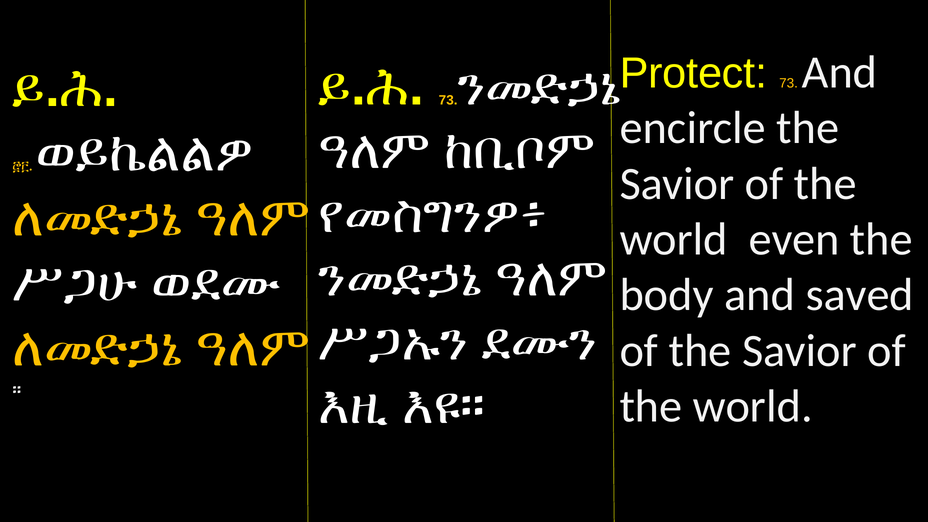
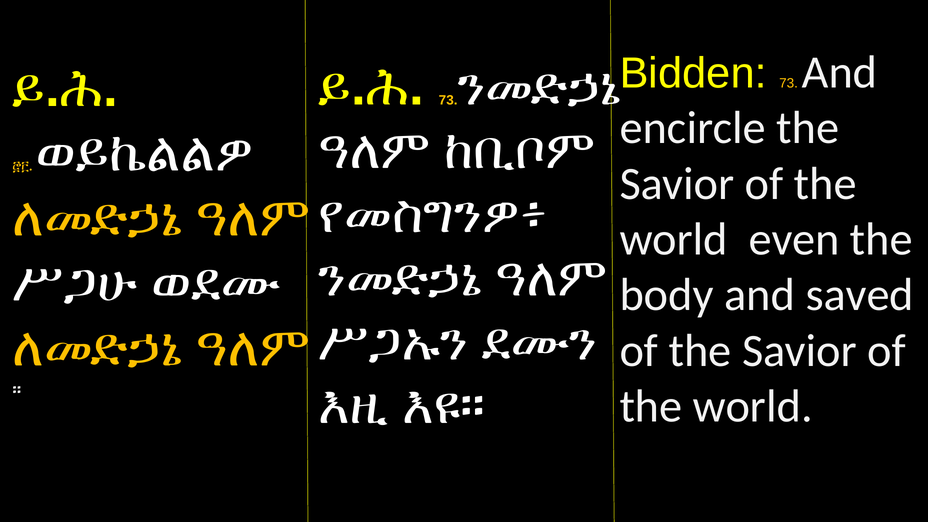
Protect: Protect -> Bidden (693, 73)
